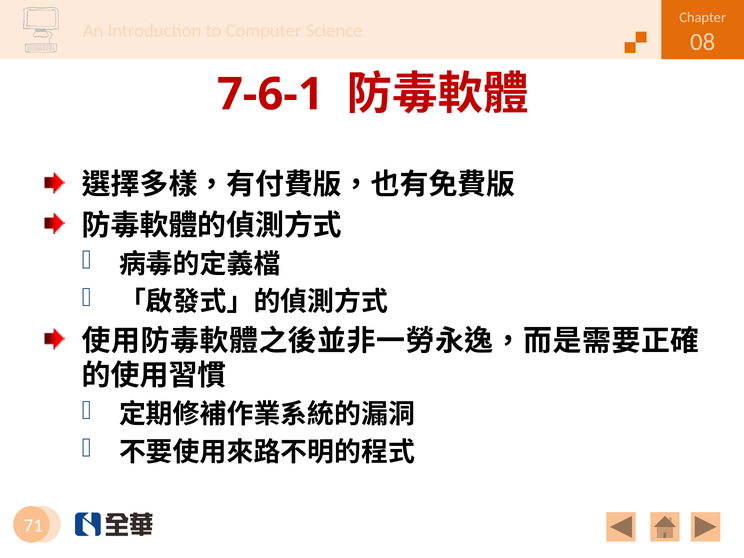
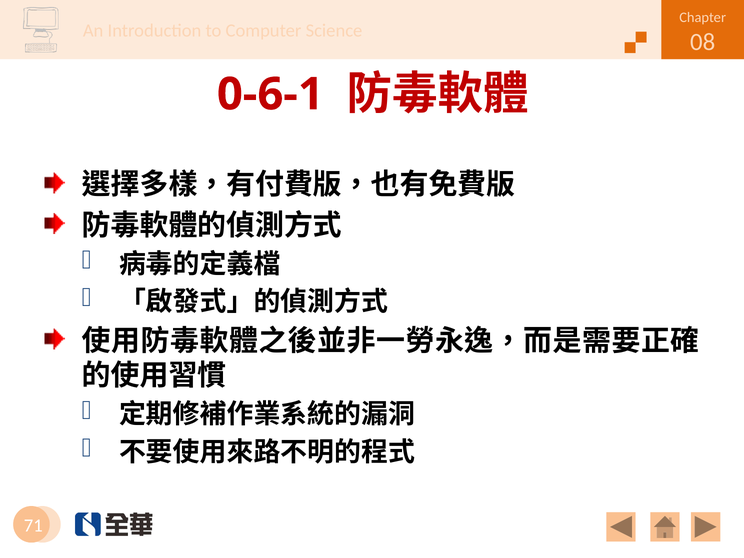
7-6-1: 7-6-1 -> 0-6-1 (270, 94)
